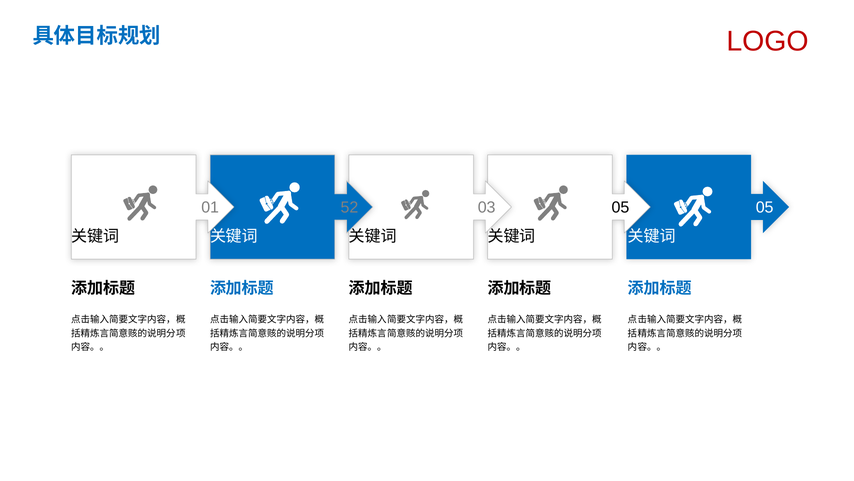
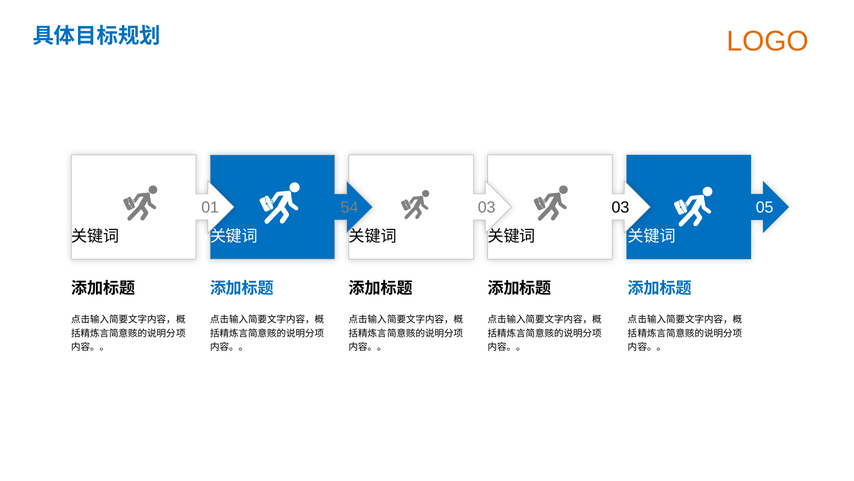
LOGO colour: red -> orange (768, 41)
52: 52 -> 54 (349, 207)
03 05: 05 -> 03 (620, 207)
